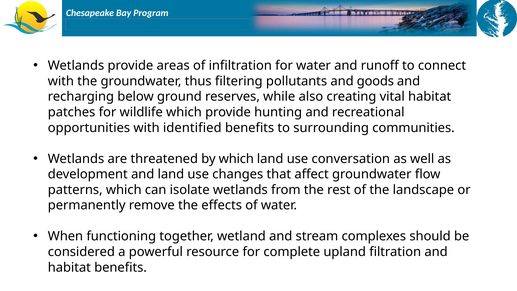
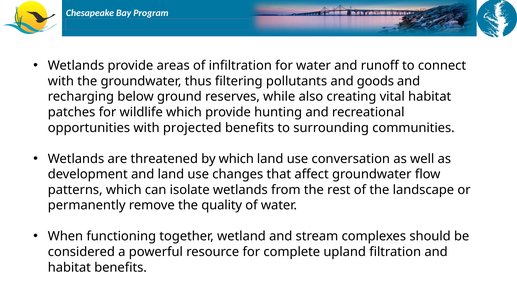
identified: identified -> projected (192, 128)
effects: effects -> quality (222, 205)
